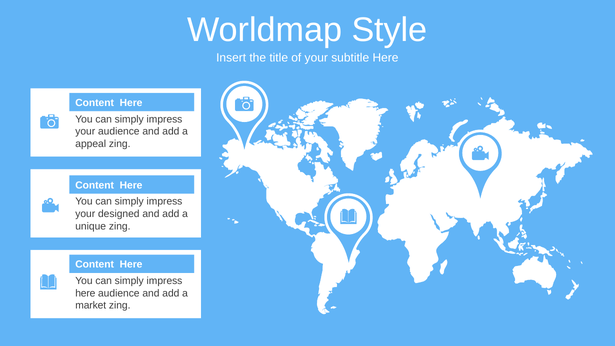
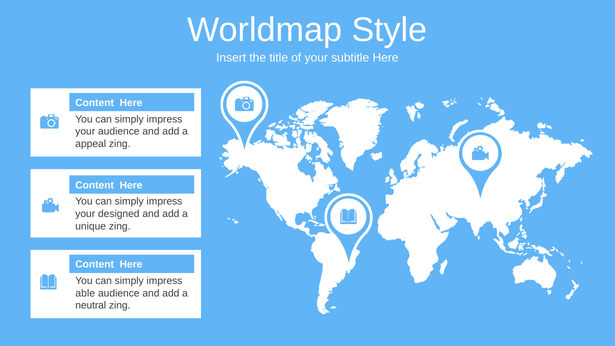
here: here -> able (85, 293)
market: market -> neutral (91, 305)
